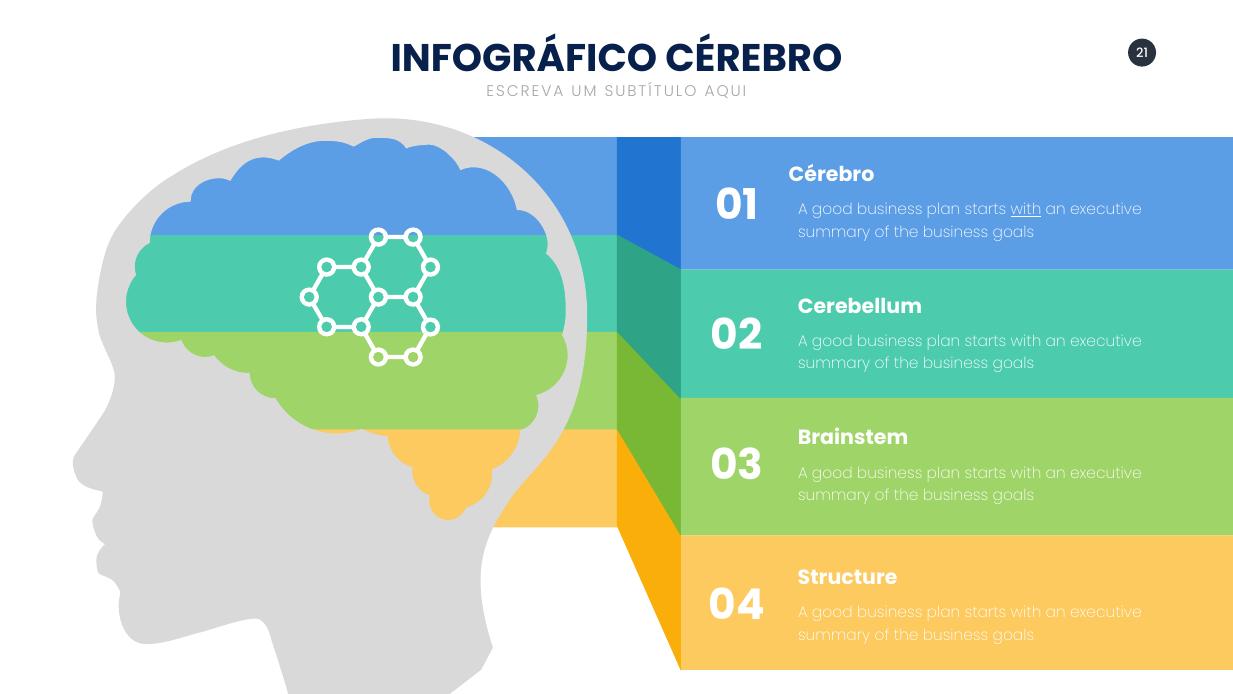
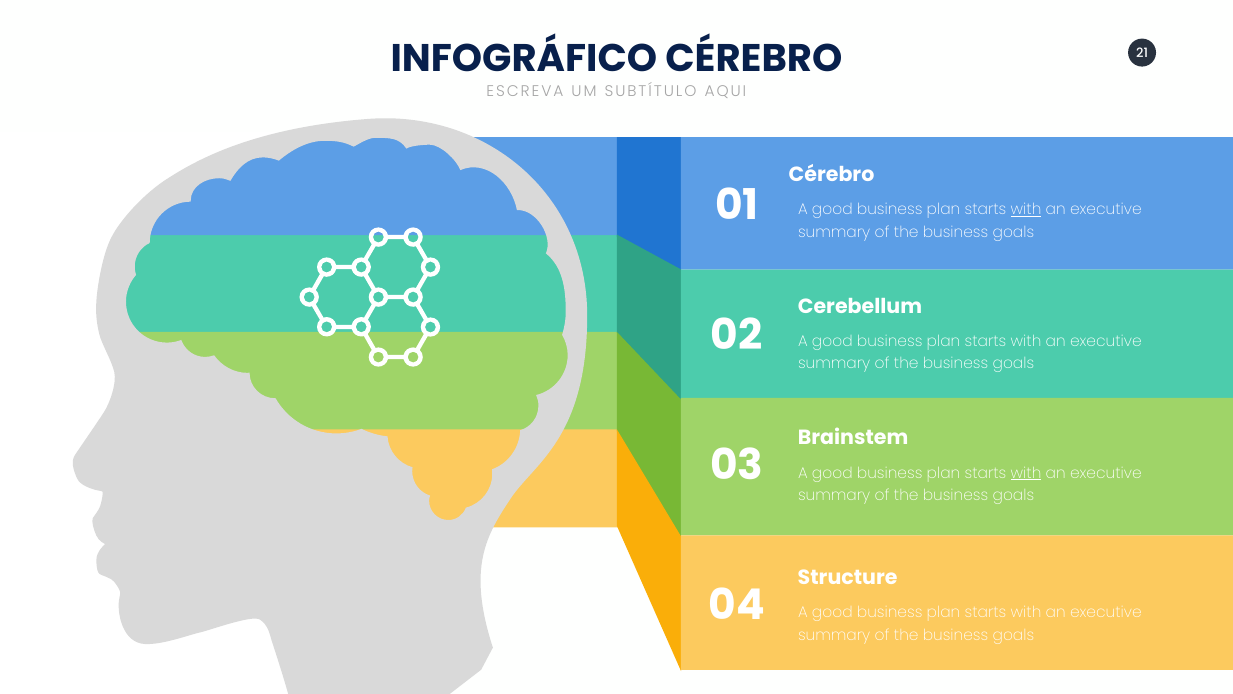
with underline: none -> present (1026, 473)
